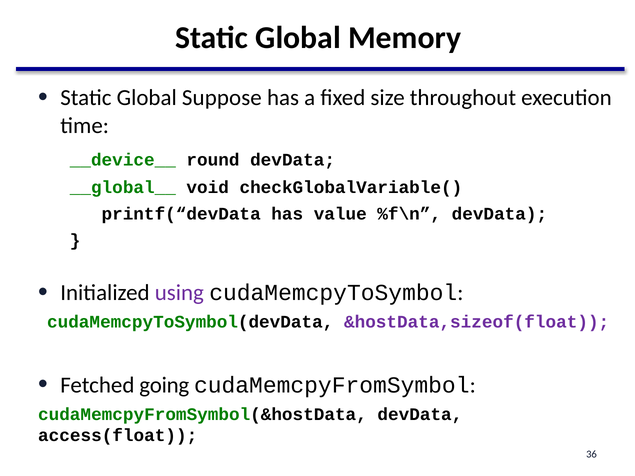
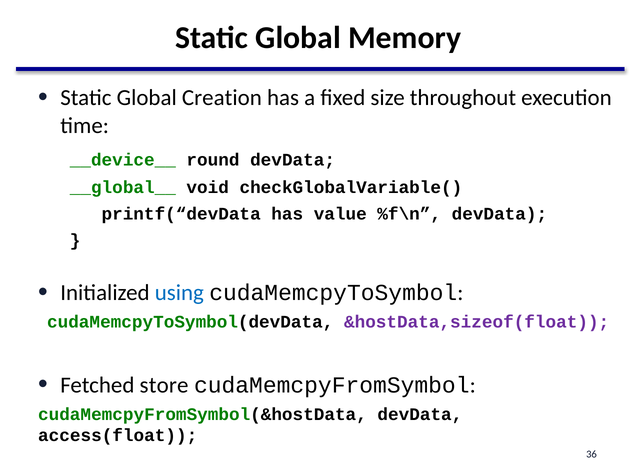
Suppose: Suppose -> Creation (222, 98)
using colour: purple -> blue (179, 293)
going: going -> store (164, 385)
